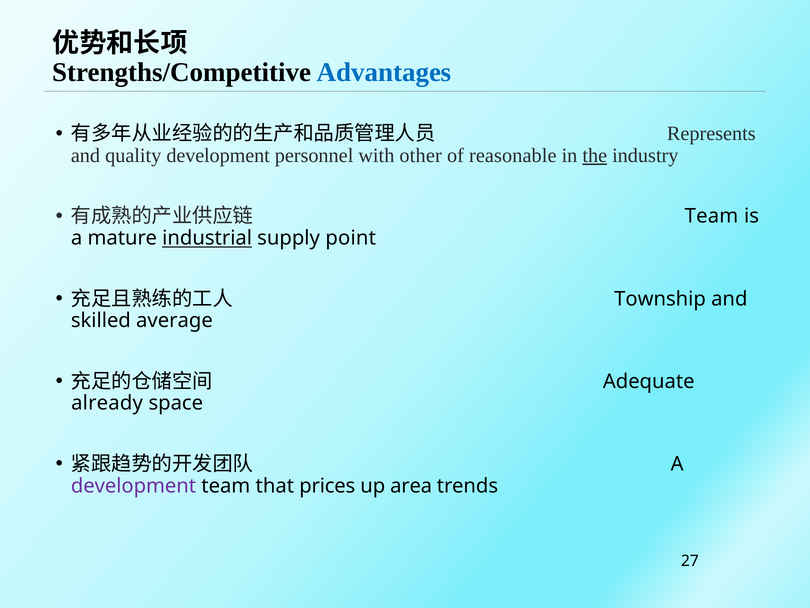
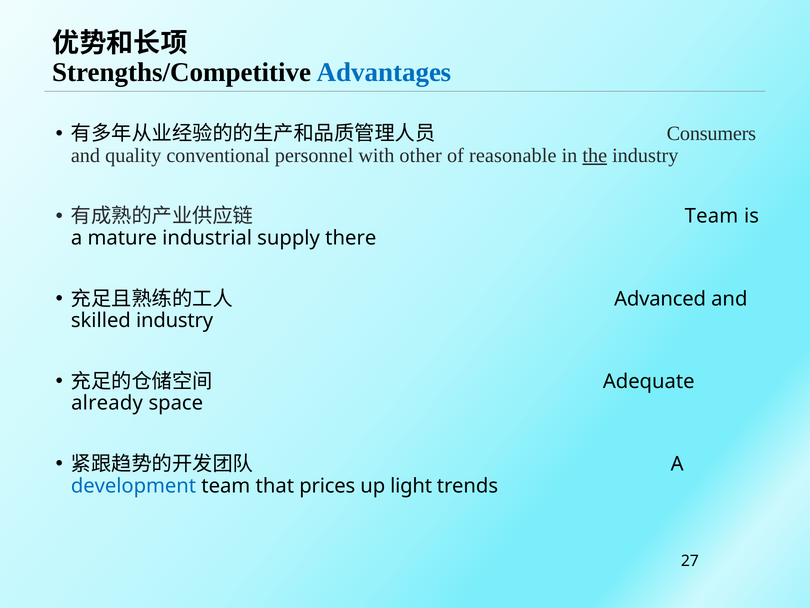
Represents: Represents -> Consumers (711, 134)
quality development: development -> conventional (218, 155)
industrial underline: present -> none (207, 238)
point: point -> there (351, 238)
Township: Township -> Advanced (660, 299)
skilled average: average -> industry (175, 320)
development colour: purple -> blue (133, 485)
area: area -> light (411, 485)
